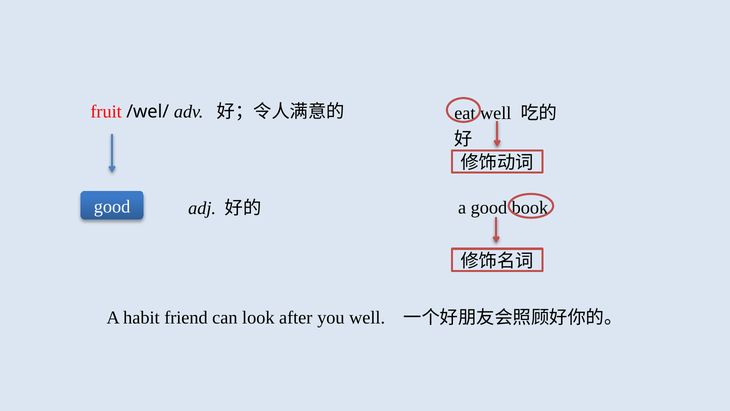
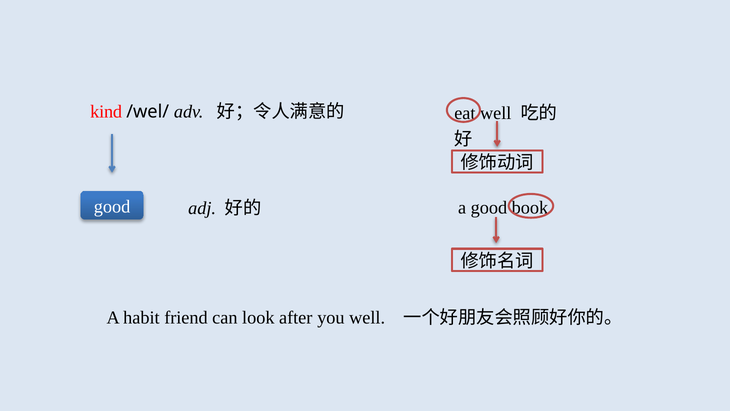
fruit: fruit -> kind (106, 112)
